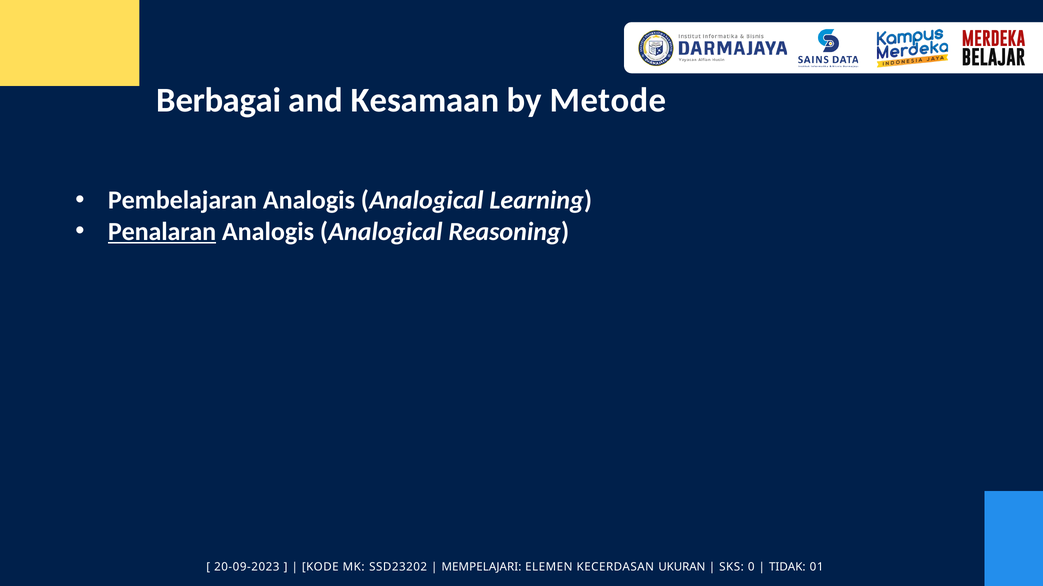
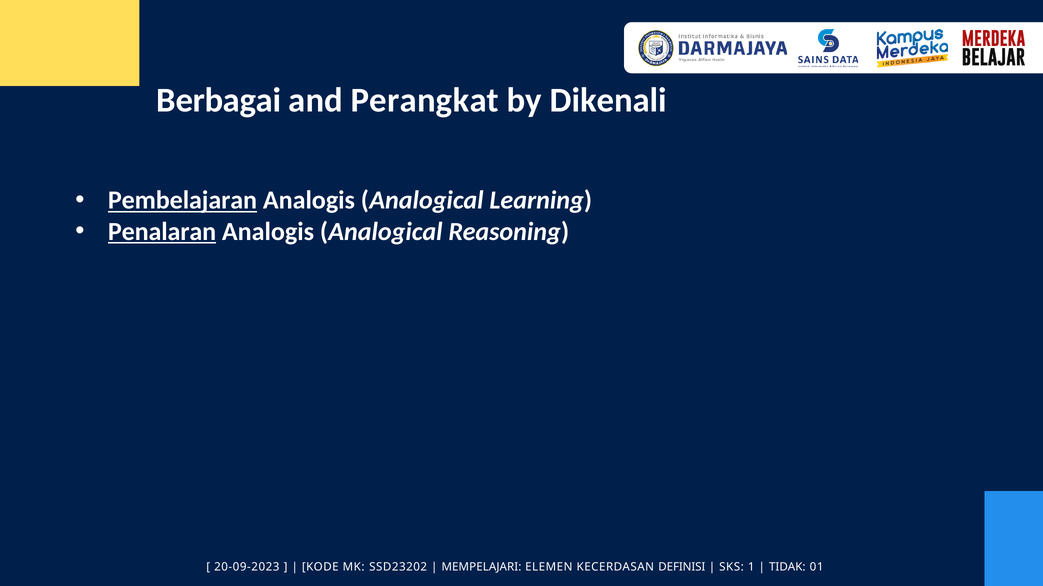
Kesamaan: Kesamaan -> Perangkat (425, 101)
Metode: Metode -> Dikenali (608, 101)
Pembelajaran underline: none -> present (183, 201)
UKURAN: UKURAN -> DEFINISI (682, 568)
0: 0 -> 1 (751, 568)
